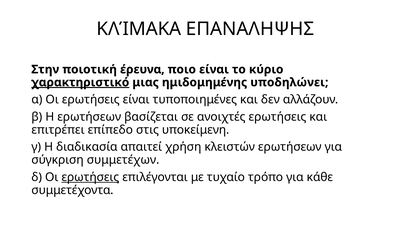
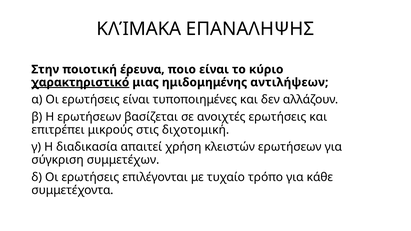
υποδηλώνει: υποδηλώνει -> αντιλήψεων (289, 82)
επίπεδο: επίπεδο -> μικρούς (110, 130)
υποκείμενη: υποκείμενη -> διχοτομική (196, 130)
ερωτήσεις underline: present -> none (90, 177)
